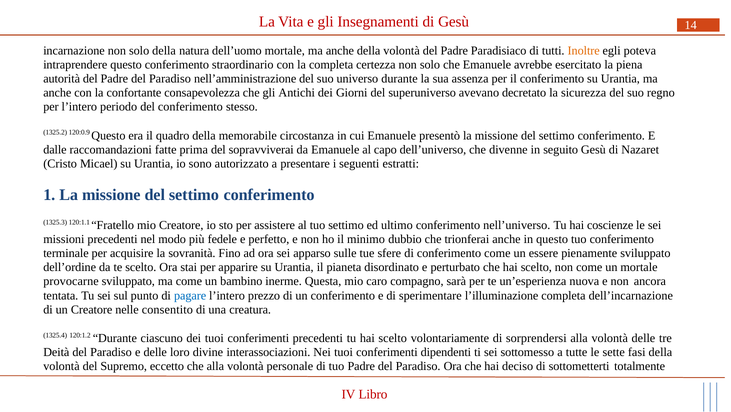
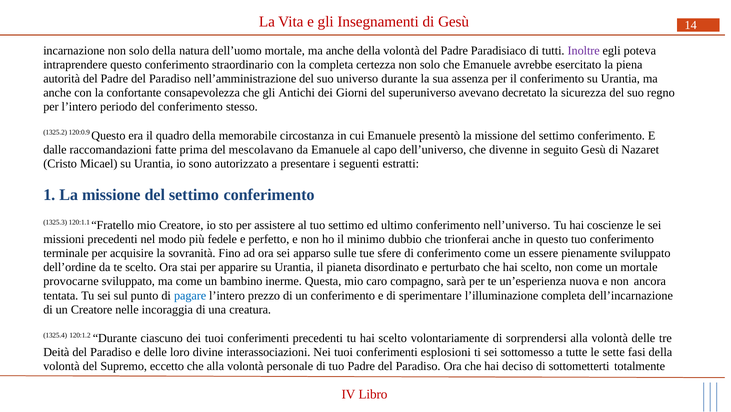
Inoltre colour: orange -> purple (584, 51)
sopravviverai: sopravviverai -> mescolavano (261, 149)
consentito: consentito -> incoraggia (167, 309)
dipendenti: dipendenti -> esplosioni (446, 352)
